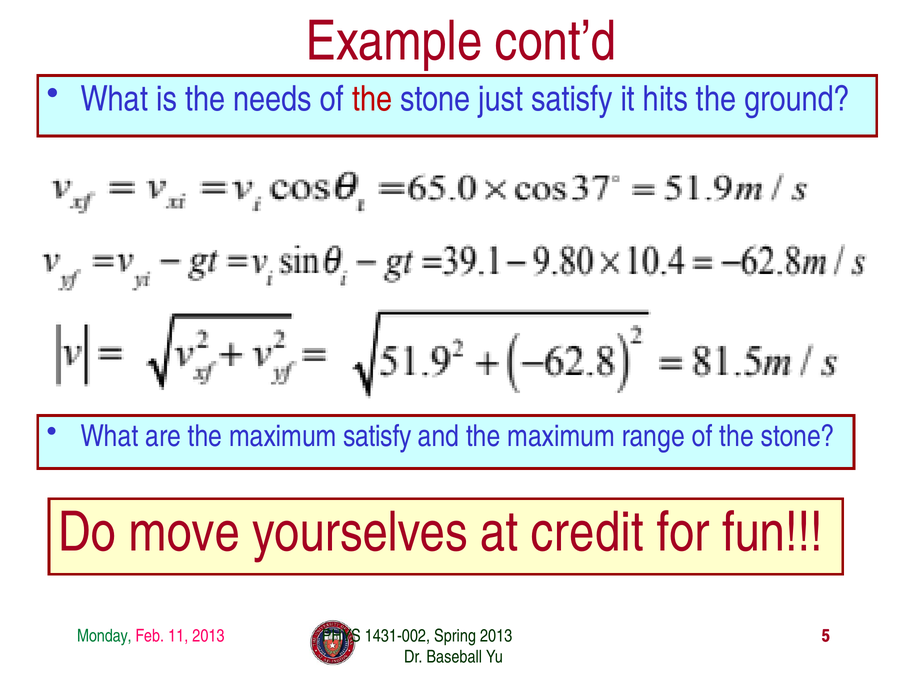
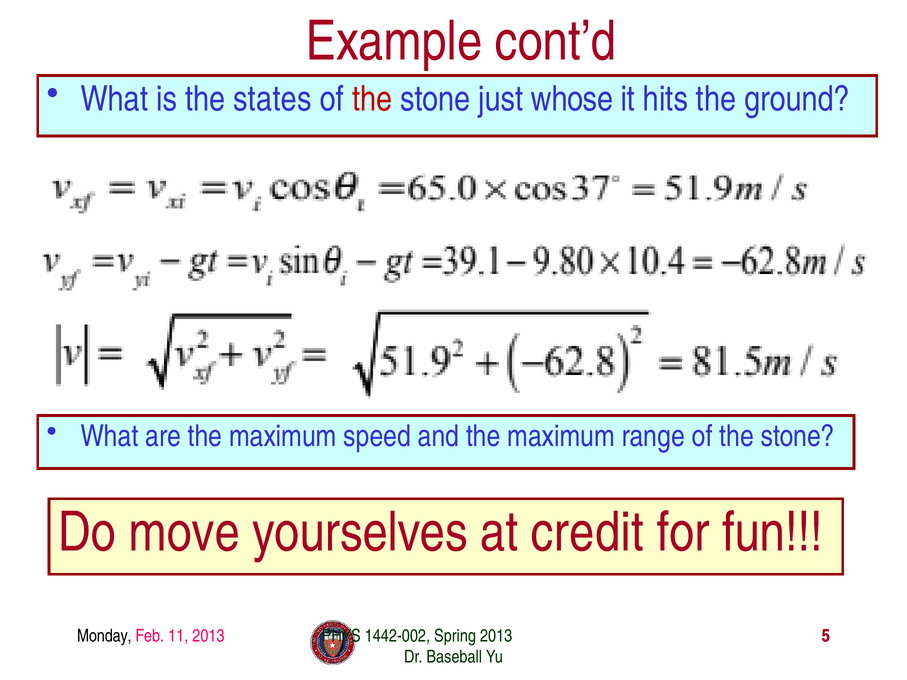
needs: needs -> states (272, 99)
just satisfy: satisfy -> whose (572, 99)
maximum satisfy: satisfy -> speed (377, 436)
Monday colour: green -> black (104, 636)
1431-002: 1431-002 -> 1442-002 (397, 636)
